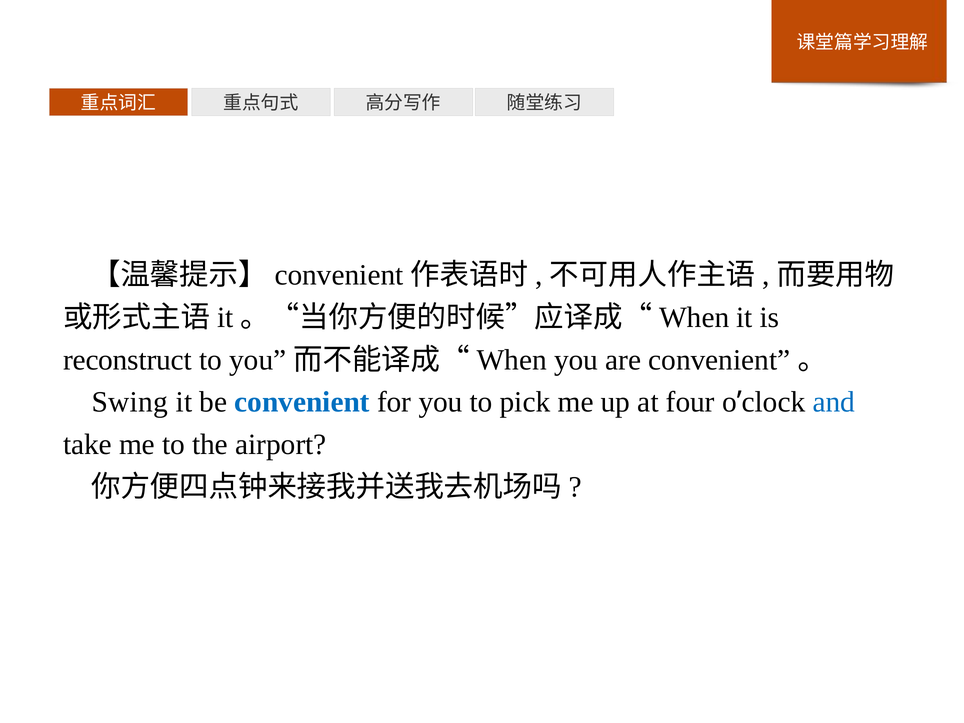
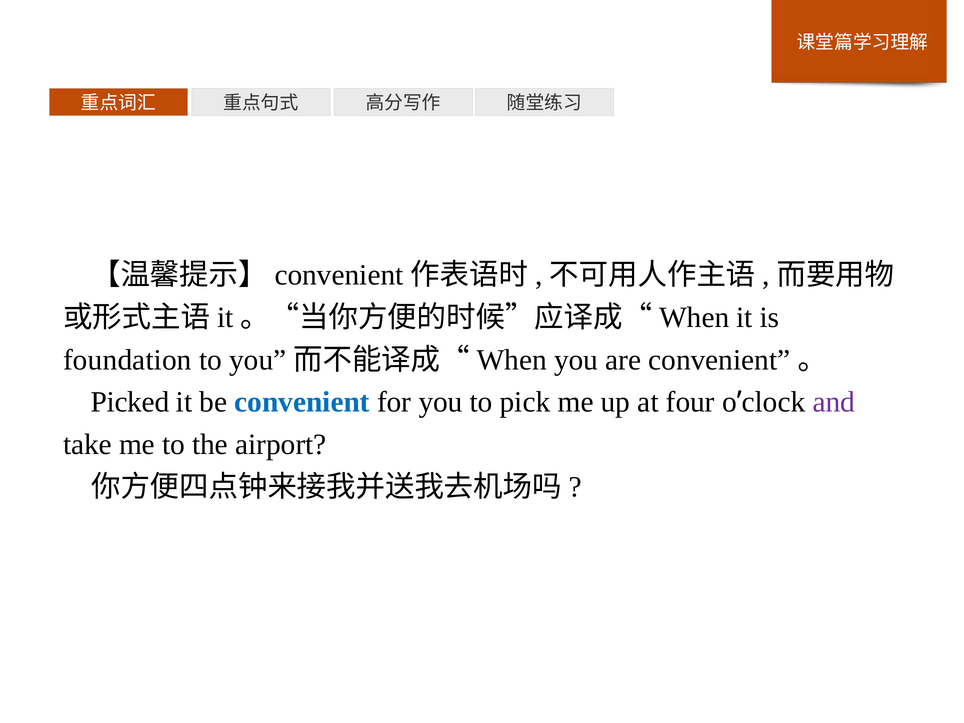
reconstruct: reconstruct -> foundation (127, 360)
Swing: Swing -> Picked (130, 402)
and colour: blue -> purple (834, 402)
